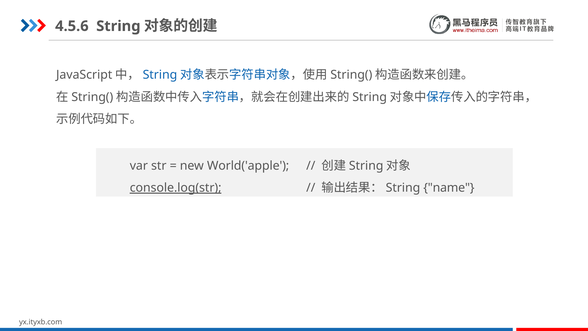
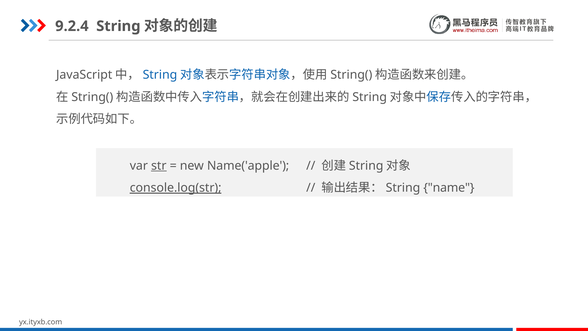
4.5.6: 4.5.6 -> 9.2.4 (72, 26)
str underline: none -> present (159, 166)
World('apple: World('apple -> Name('apple (248, 166)
